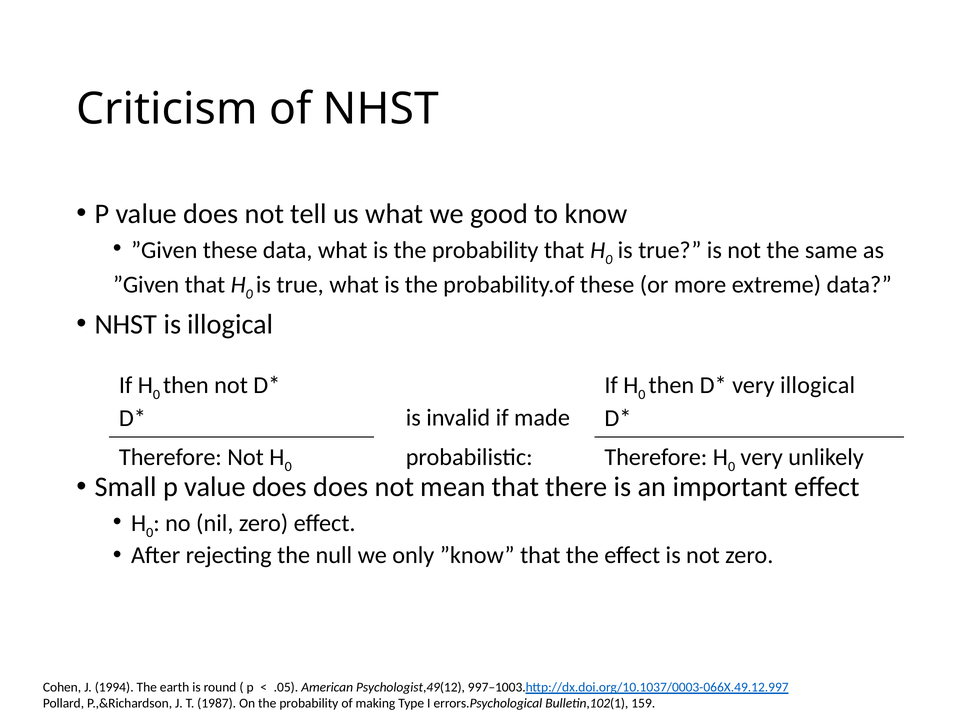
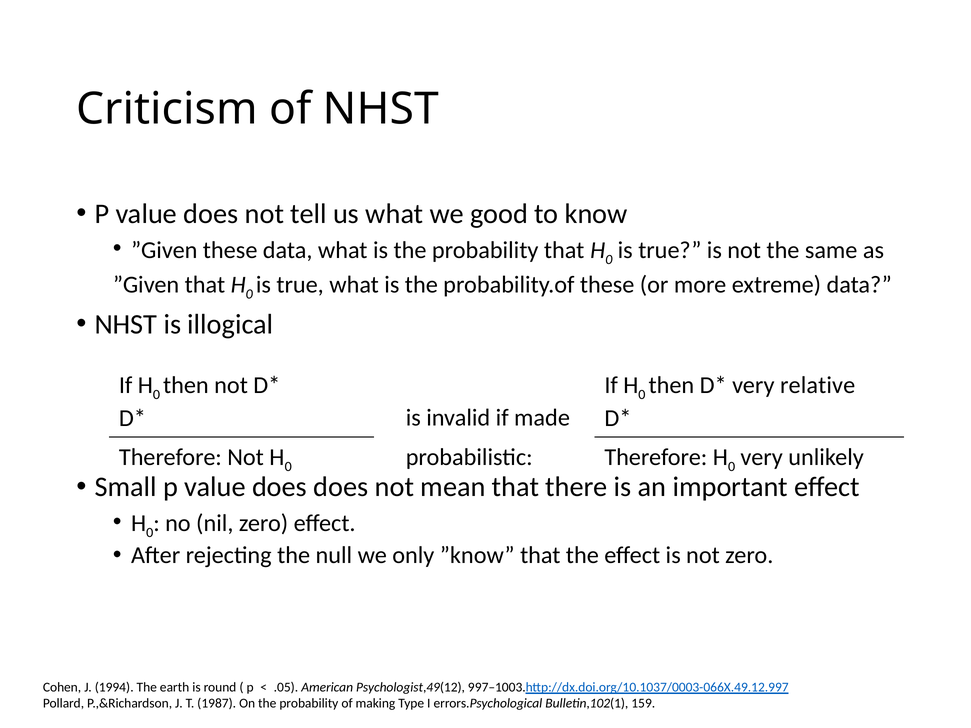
very illogical: illogical -> relative (818, 385)
